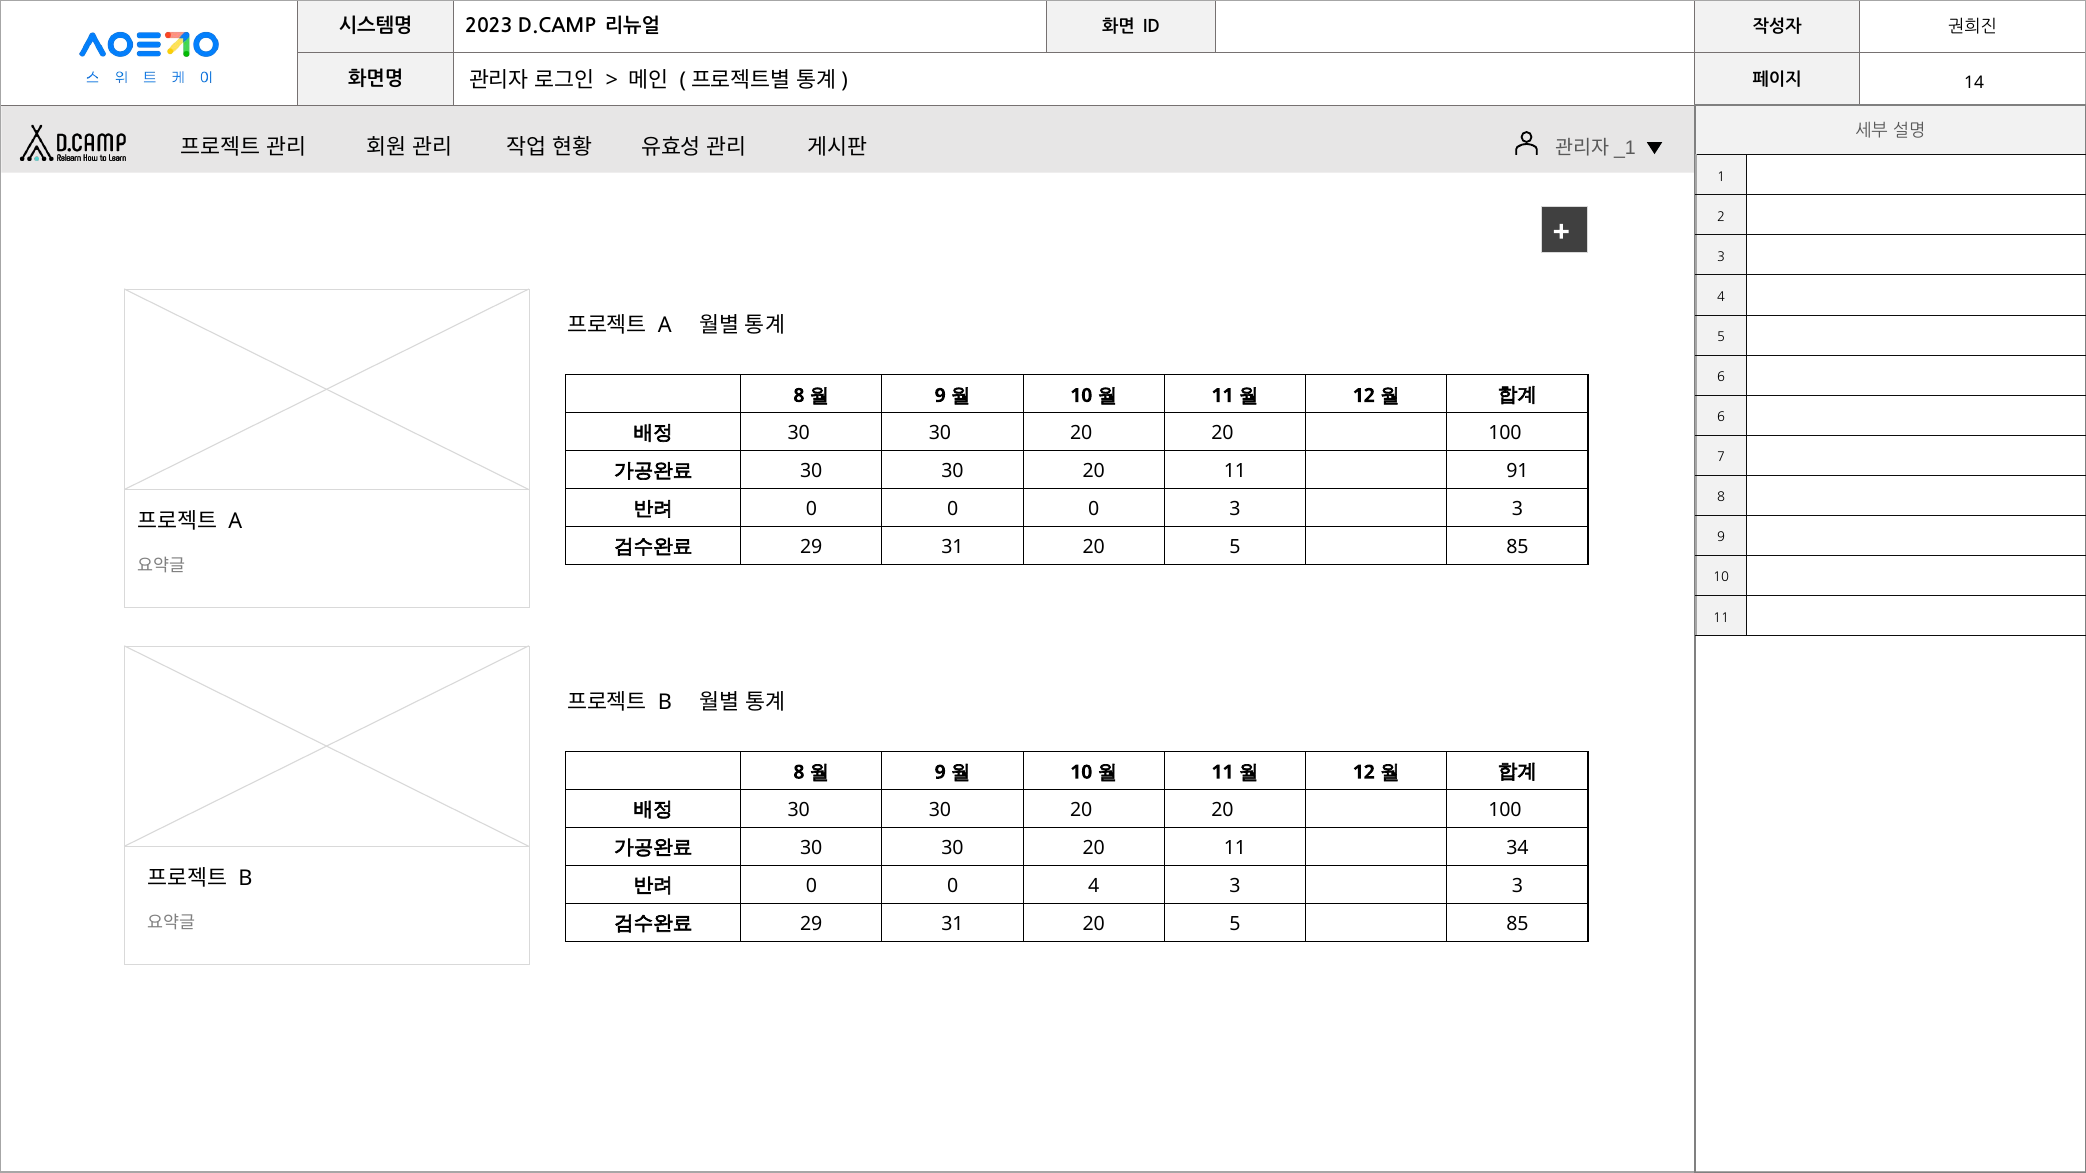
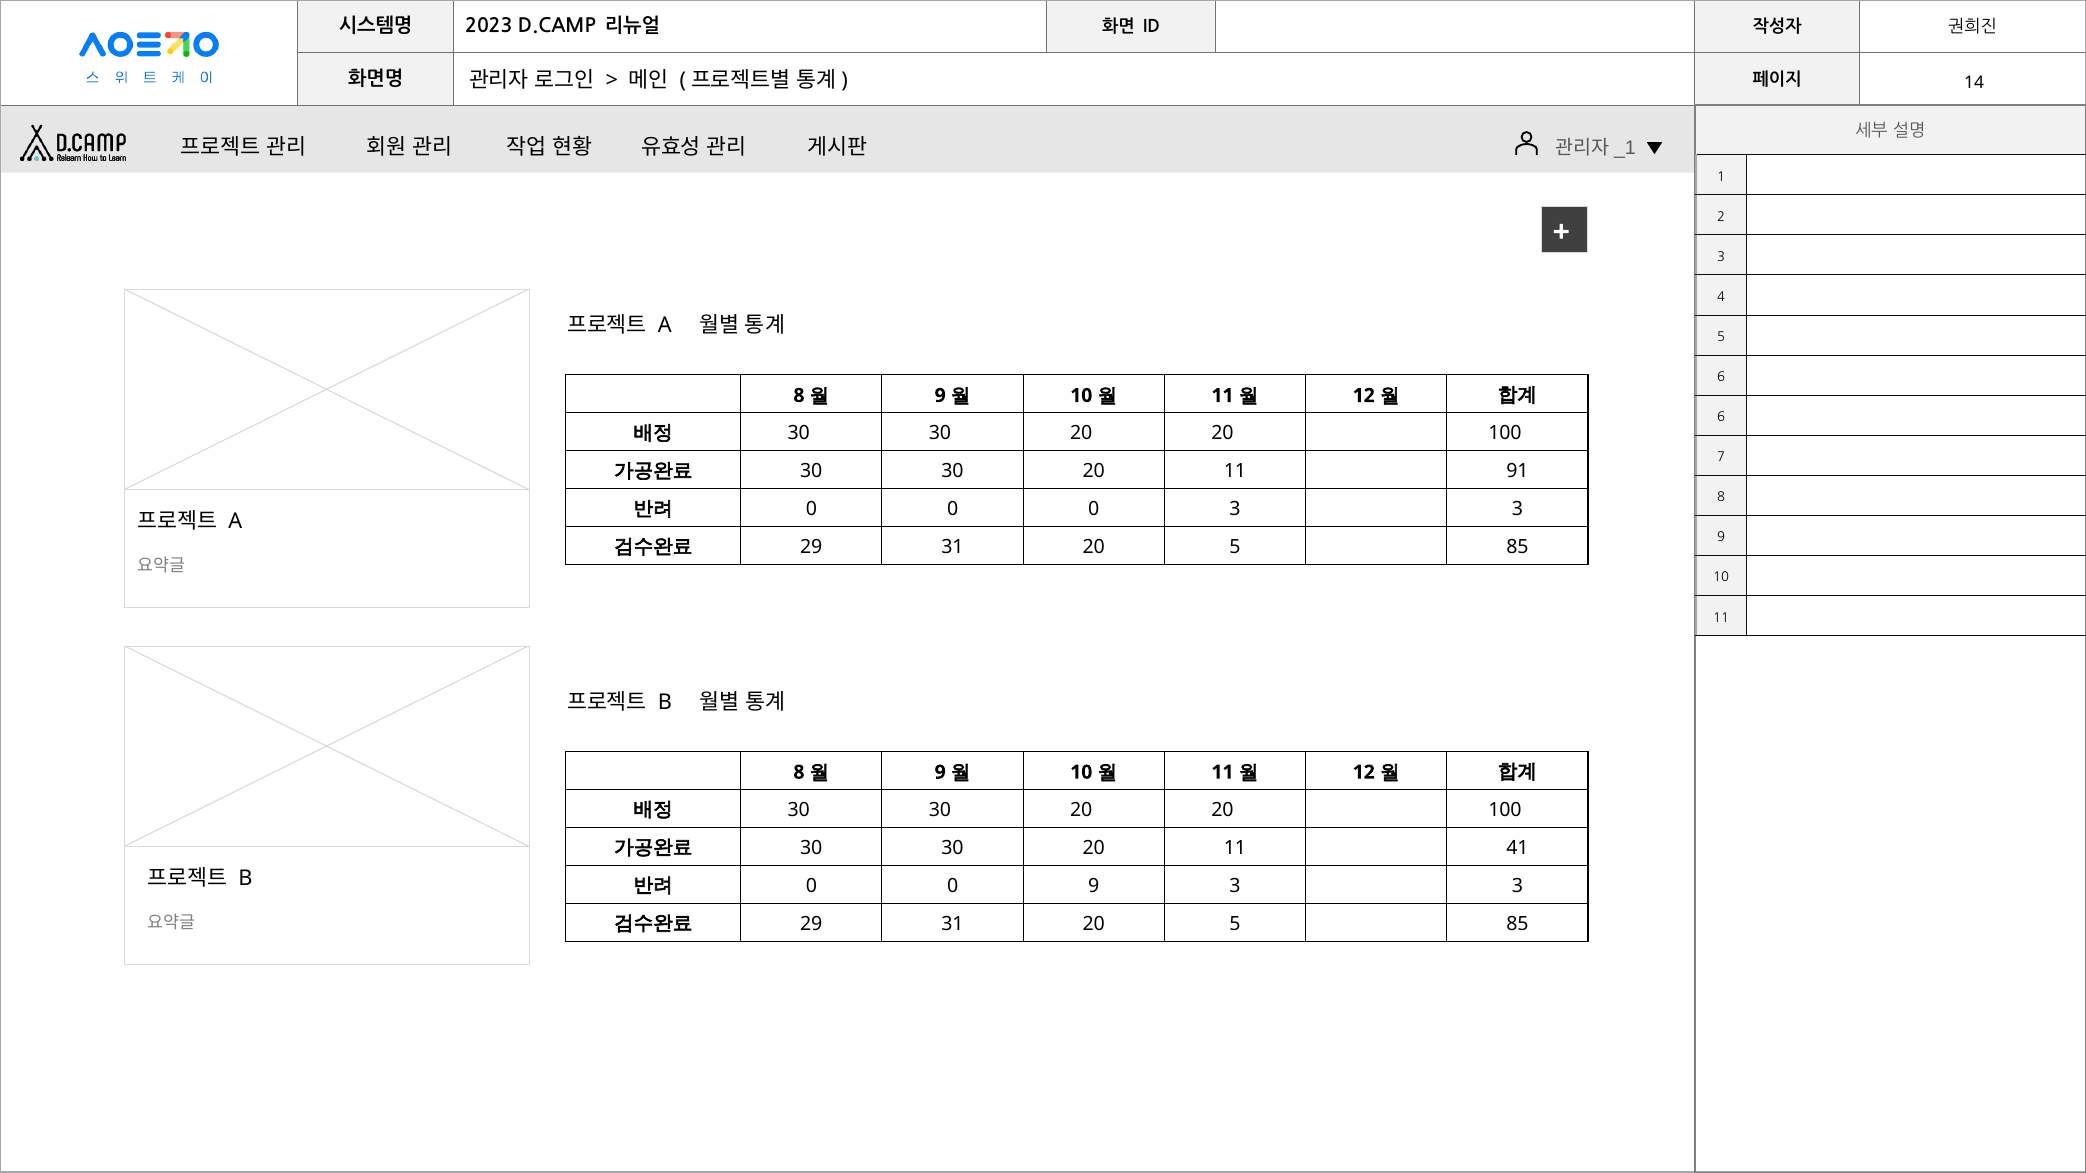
34: 34 -> 41 (1517, 848)
0 4: 4 -> 9 (1094, 886)
